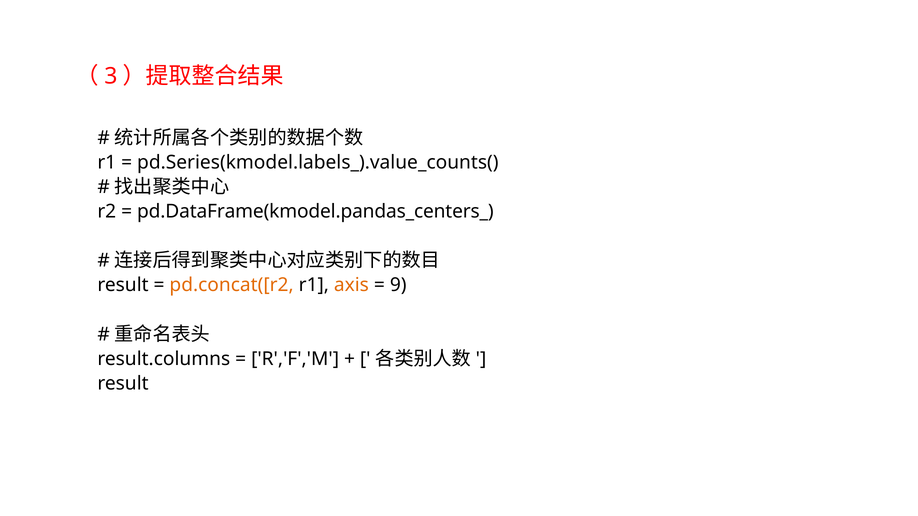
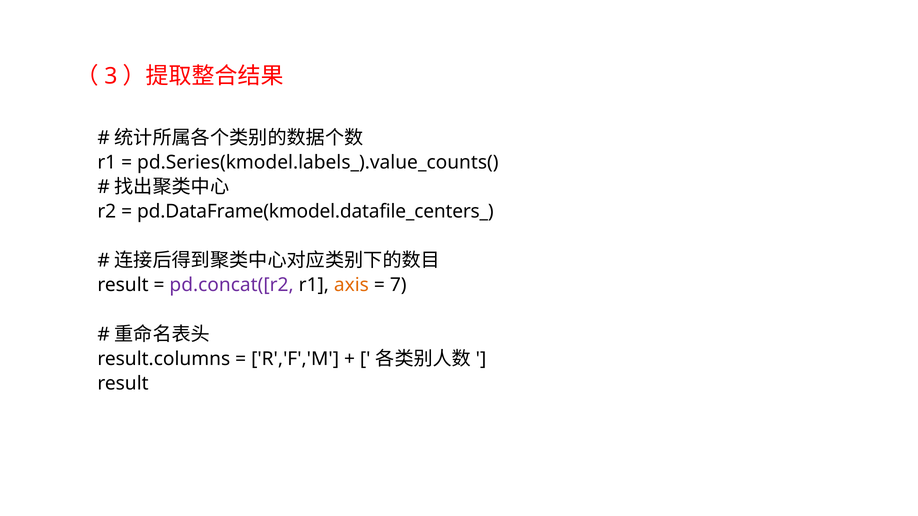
pd.DataFrame(kmodel.pandas_centers_: pd.DataFrame(kmodel.pandas_centers_ -> pd.DataFrame(kmodel.datafile_centers_ (315, 212)
pd.concat([r2 colour: orange -> purple (232, 285)
9: 9 -> 7 (398, 285)
